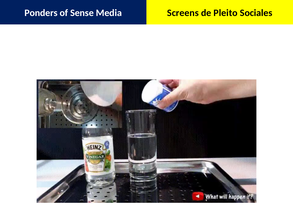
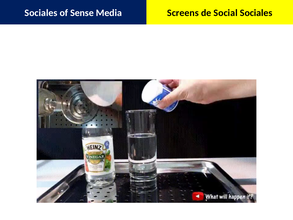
Ponders: Ponders -> Sociales (41, 13)
Pleito: Pleito -> Social (226, 13)
